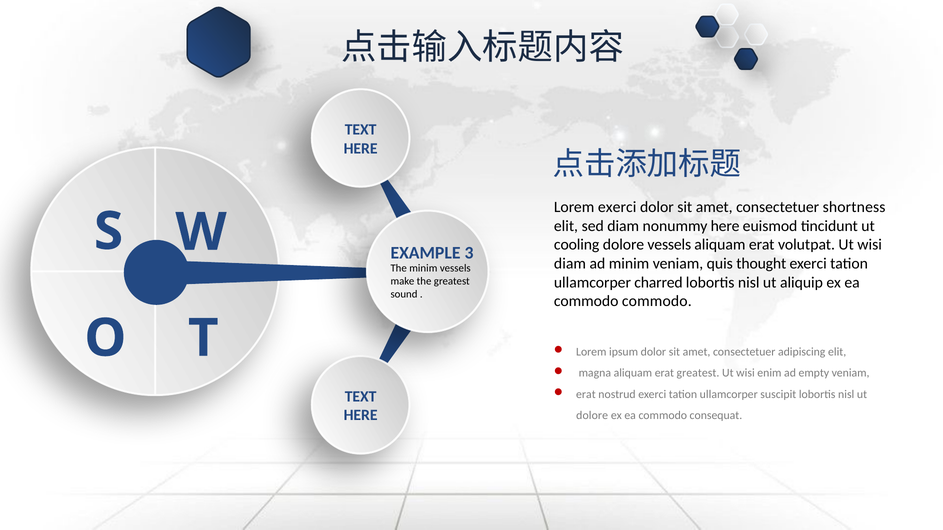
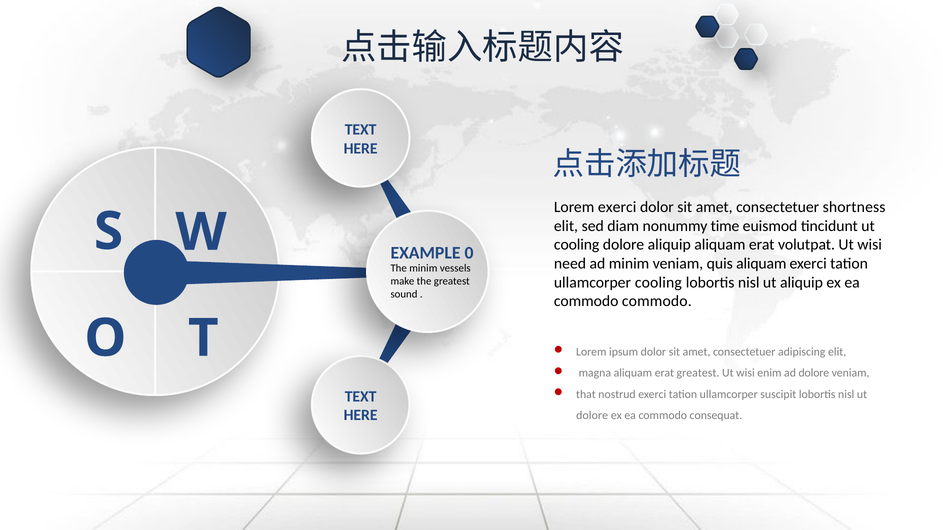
nonummy here: here -> time (725, 226)
dolore vessels: vessels -> aliquip (669, 245)
3: 3 -> 0 (469, 253)
diam: diam -> need (570, 264)
quis thought: thought -> aliquam (761, 264)
ullamcorper charred: charred -> cooling (658, 283)
ad empty: empty -> dolore (814, 373)
erat: erat -> that (586, 395)
